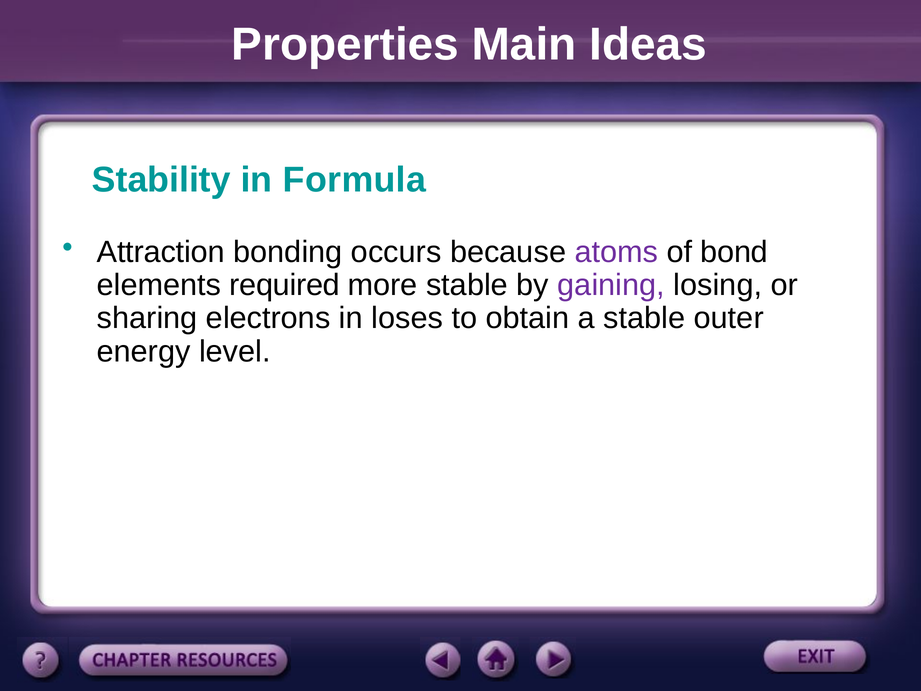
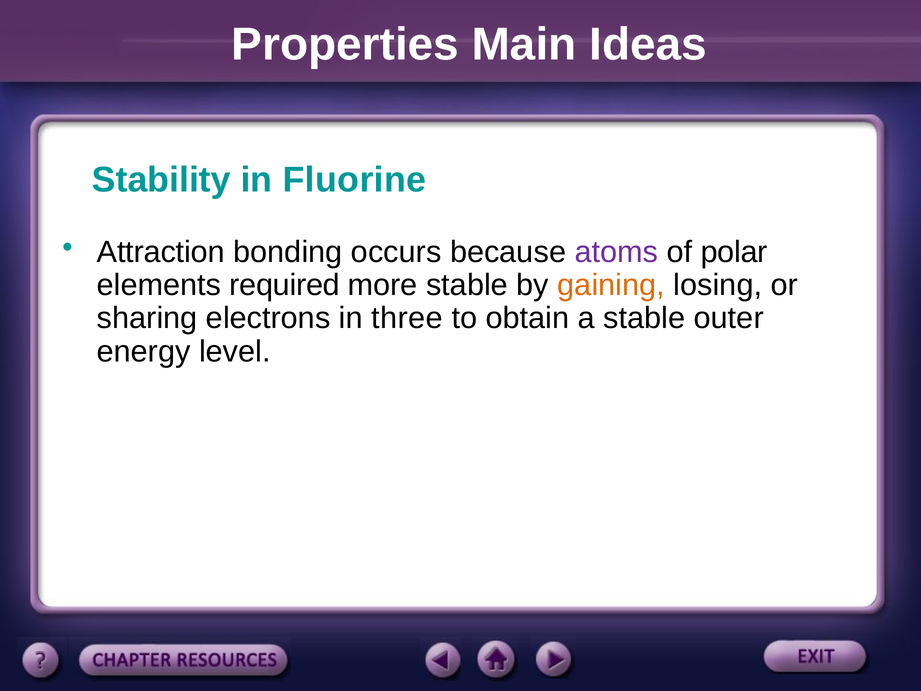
Formula: Formula -> Fluorine (354, 180)
bond: bond -> polar (734, 252)
gaining colour: purple -> orange (611, 285)
loses: loses -> three (407, 318)
